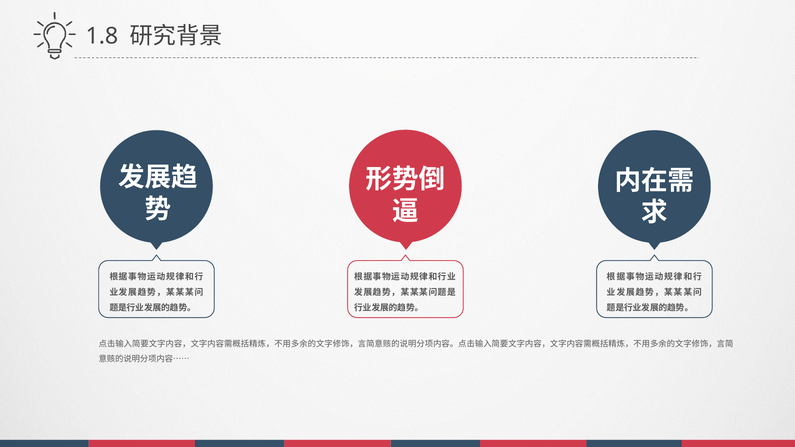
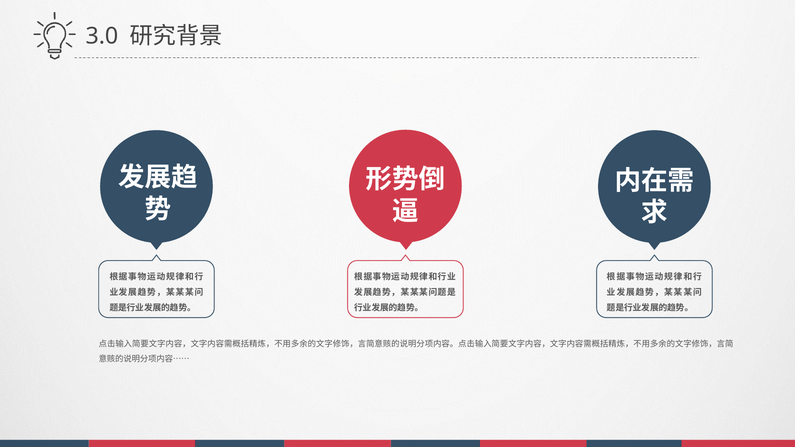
1.8: 1.8 -> 3.0 (102, 36)
